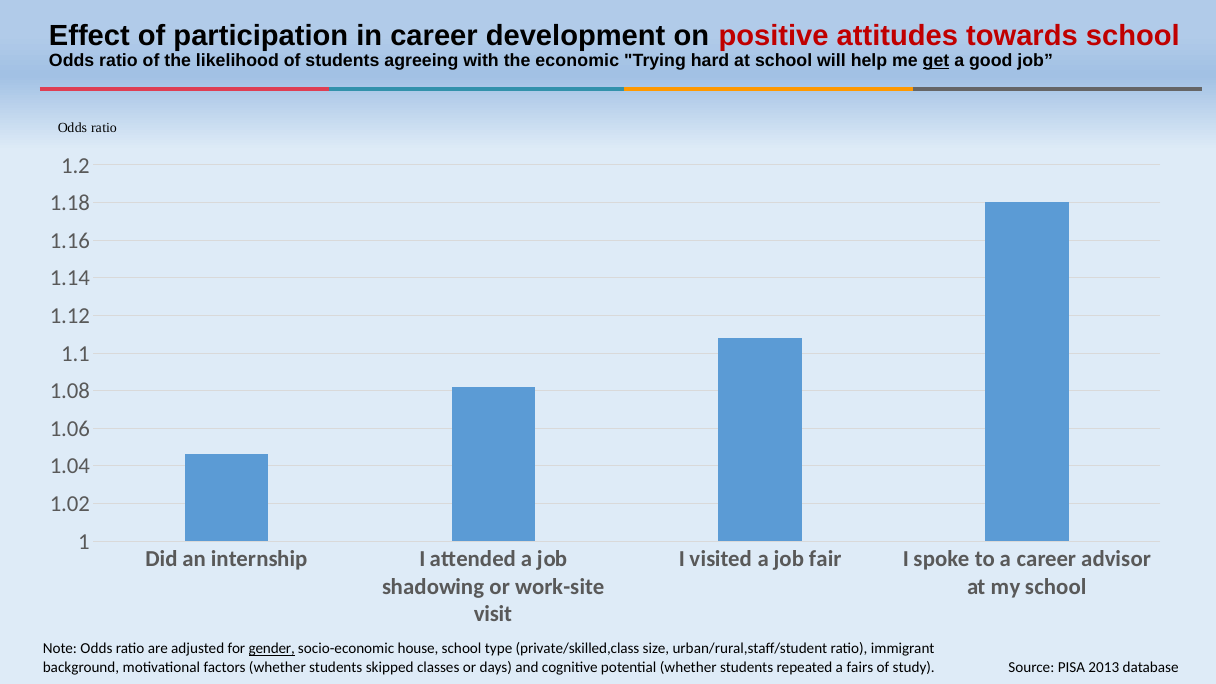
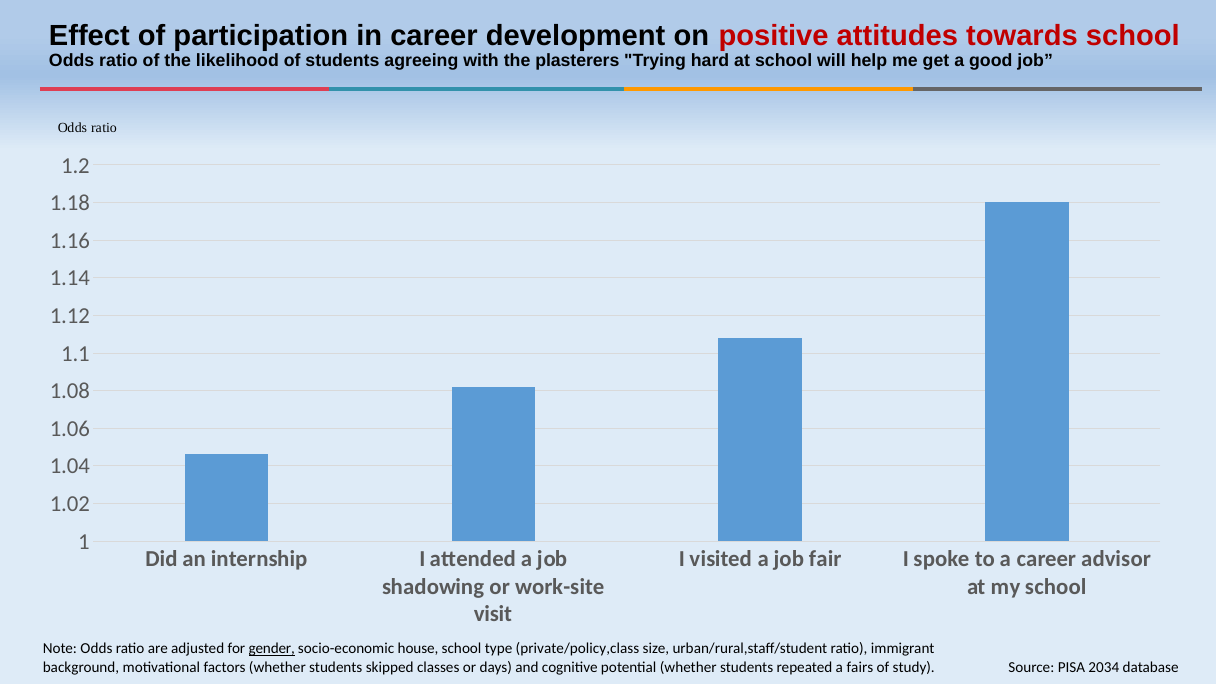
economic: economic -> plasterers (577, 61)
get underline: present -> none (936, 61)
private/skilled,class: private/skilled,class -> private/policy,class (577, 649)
2013: 2013 -> 2034 (1104, 667)
